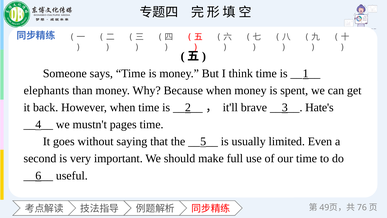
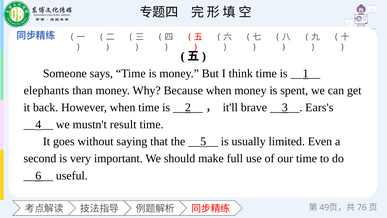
Hate's: Hate's -> Ears's (319, 107)
pages: pages -> result (123, 124)
